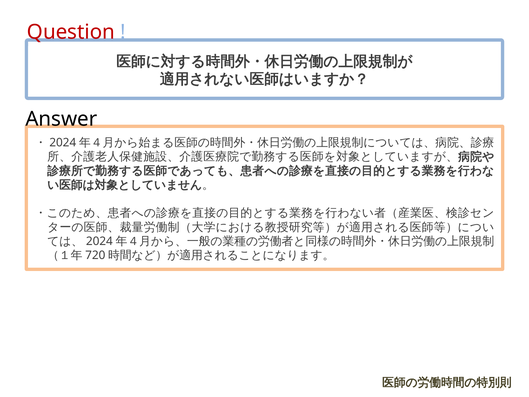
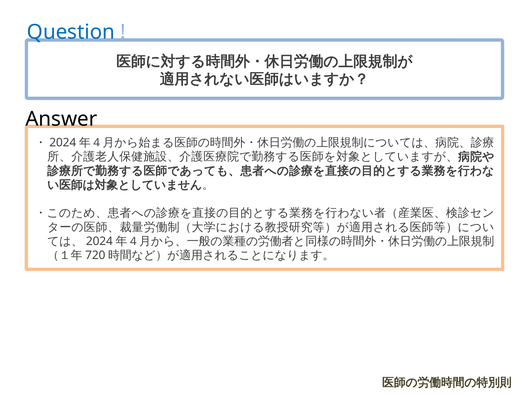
Question colour: red -> blue (71, 32)
